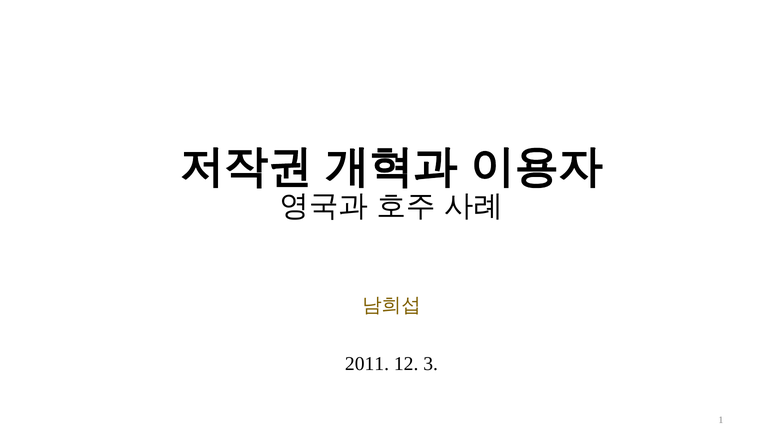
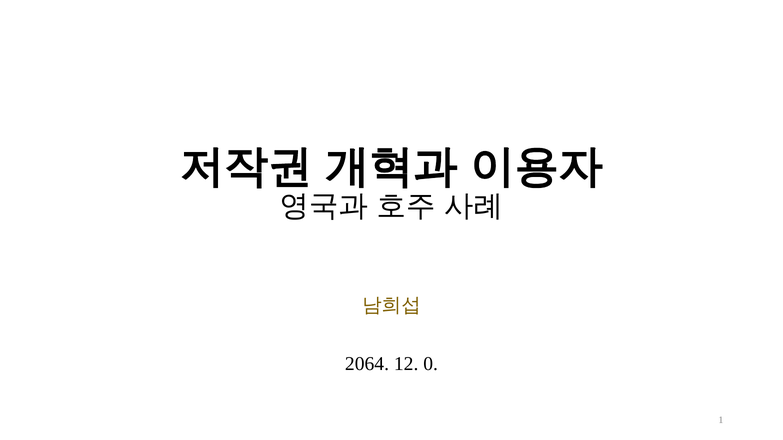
2011: 2011 -> 2064 (367, 364)
3: 3 -> 0 (431, 364)
